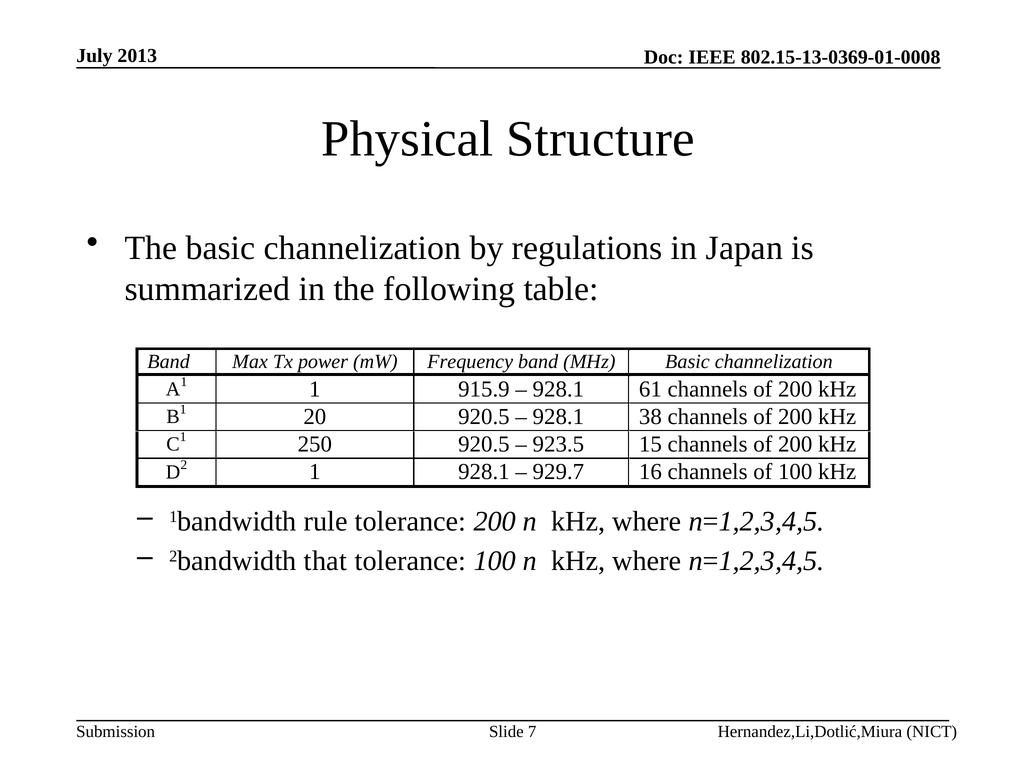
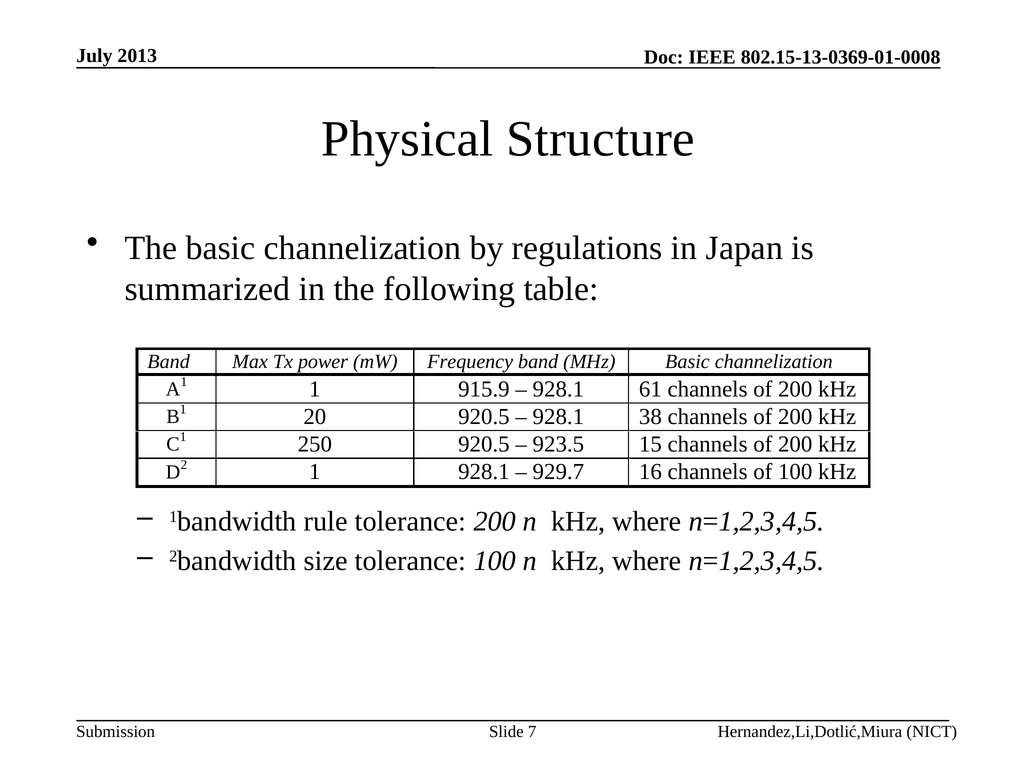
that: that -> size (326, 561)
